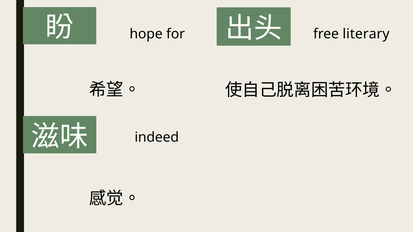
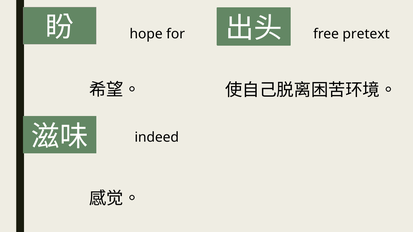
literary: literary -> pretext (366, 34)
